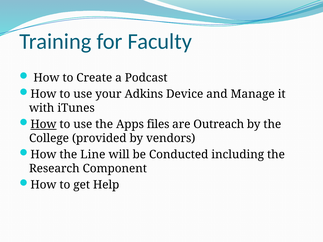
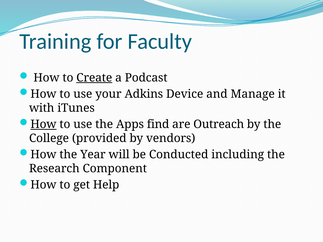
Create underline: none -> present (94, 78)
files: files -> find (158, 124)
Line: Line -> Year (93, 155)
